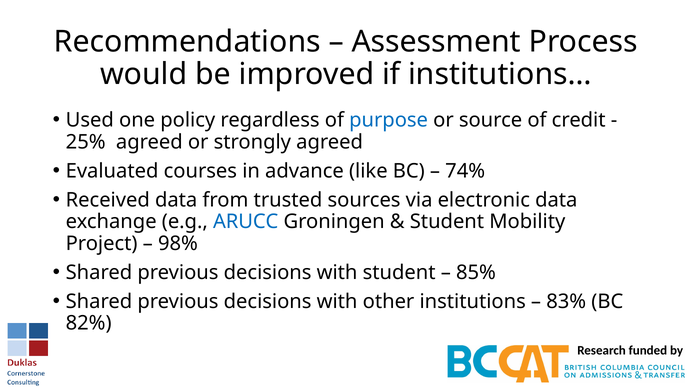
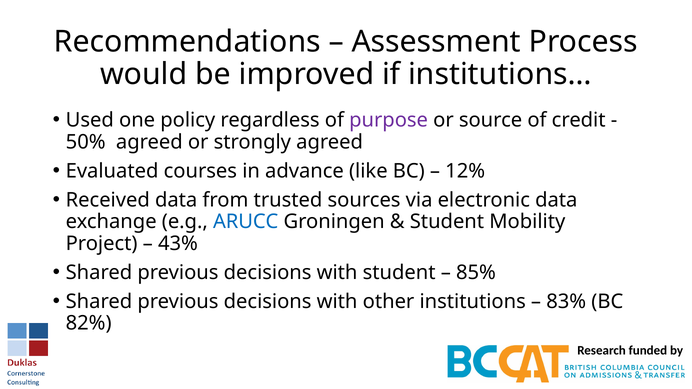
purpose colour: blue -> purple (389, 120)
25%: 25% -> 50% (86, 142)
74%: 74% -> 12% (465, 171)
98%: 98% -> 43% (178, 244)
